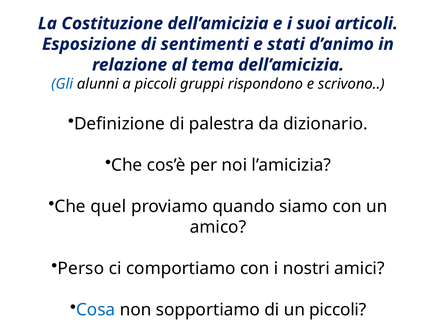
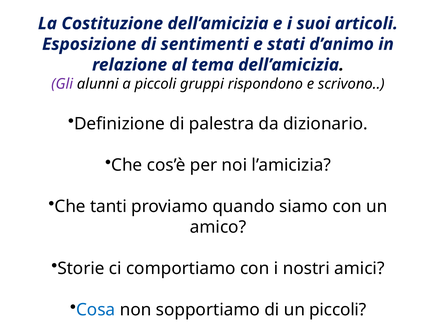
Gli colour: blue -> purple (62, 84)
quel: quel -> tanti (108, 207)
Perso: Perso -> Storie (81, 269)
